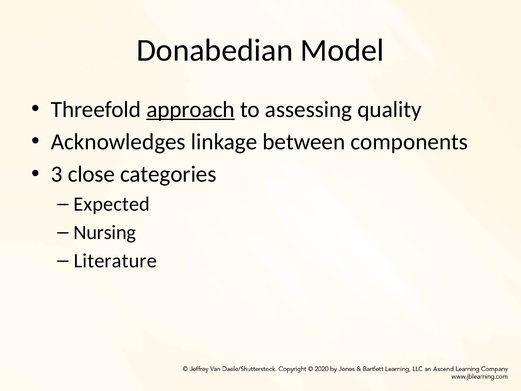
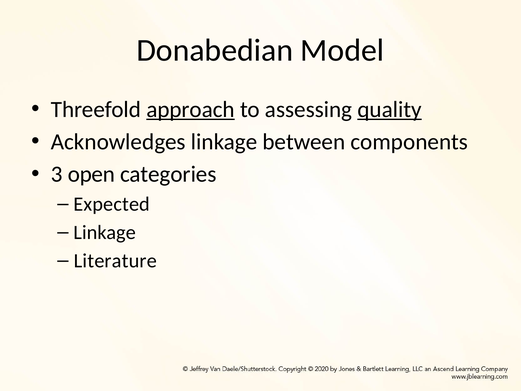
quality underline: none -> present (390, 109)
close: close -> open (91, 174)
Nursing: Nursing -> Linkage (105, 232)
